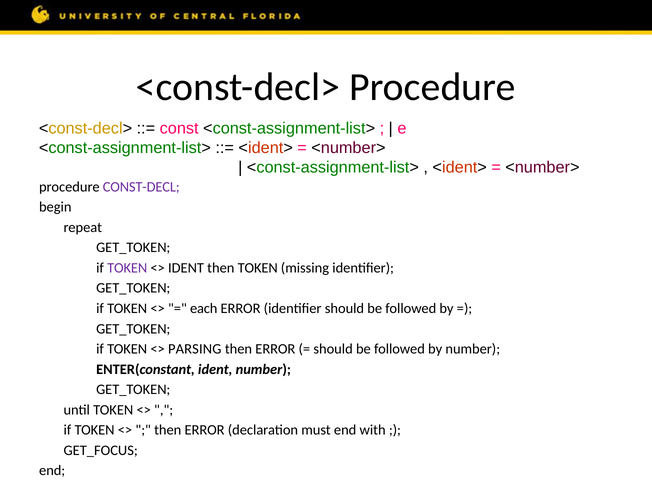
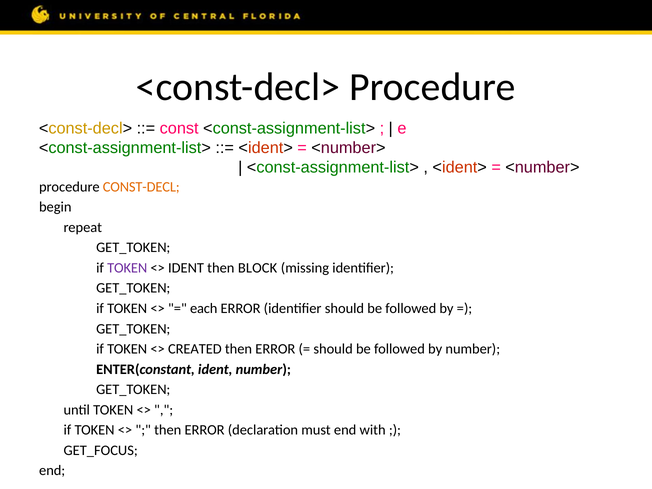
CONST-DECL colour: purple -> orange (141, 187)
then TOKEN: TOKEN -> BLOCK (258, 268)
PARSING: PARSING -> CREATED (195, 349)
